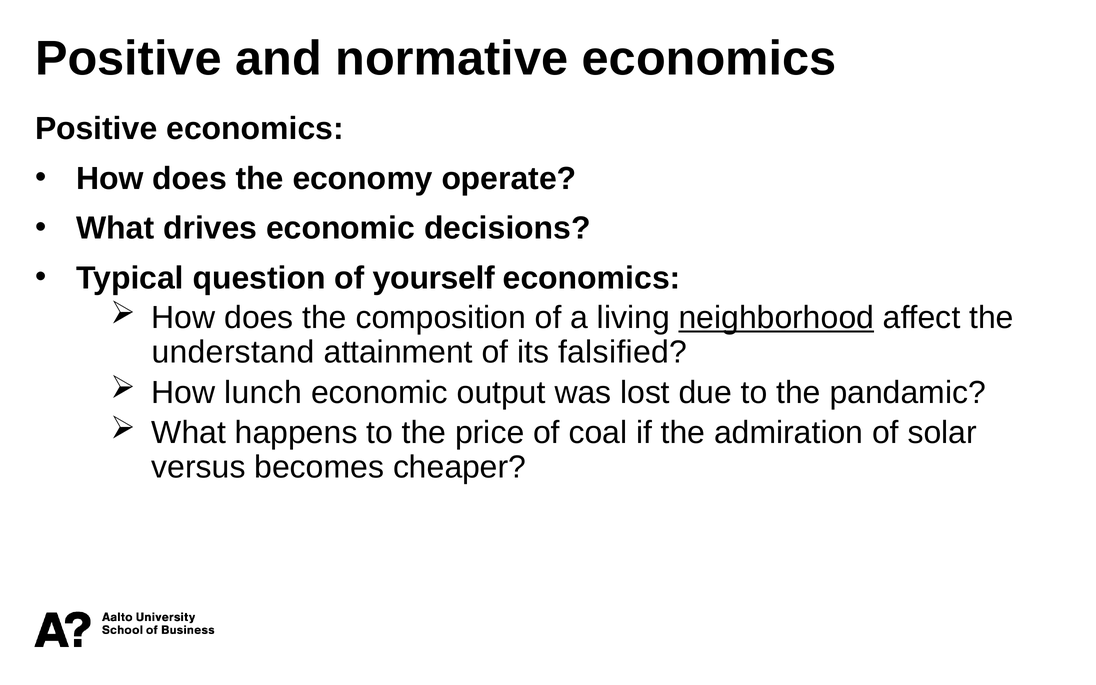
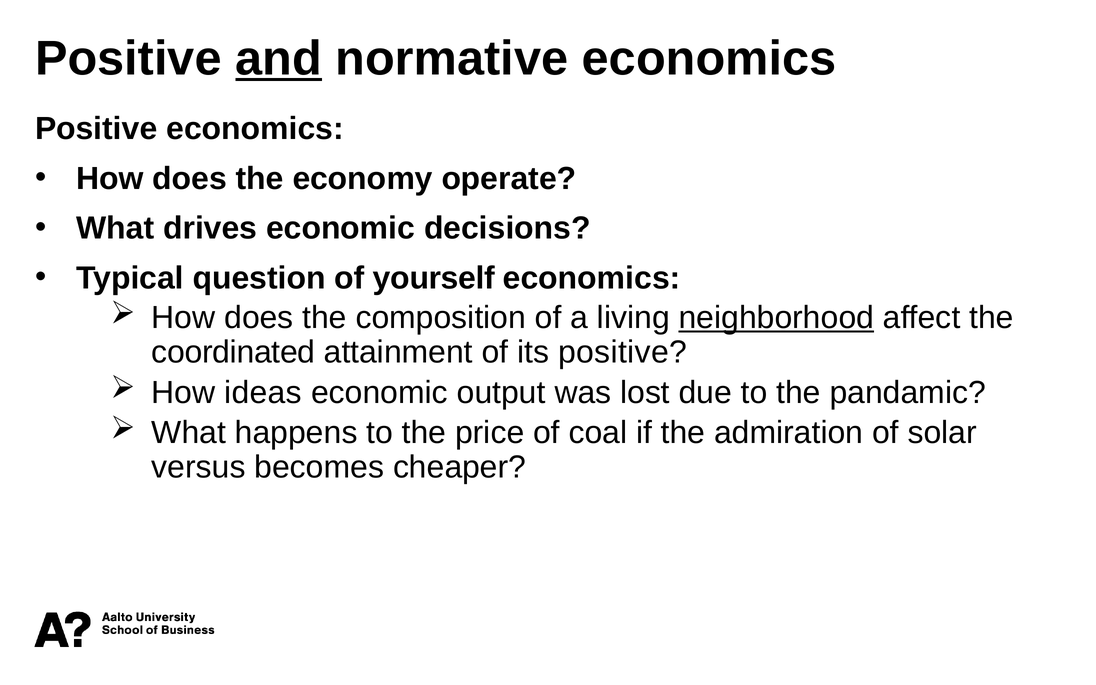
and underline: none -> present (279, 59)
understand: understand -> coordinated (233, 352)
its falsified: falsified -> positive (623, 352)
lunch: lunch -> ideas (263, 393)
